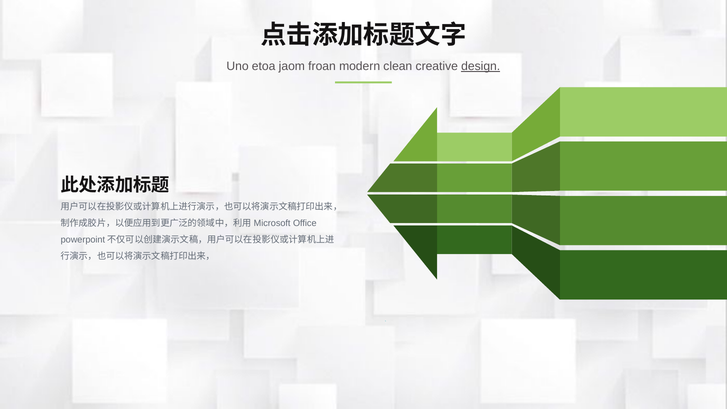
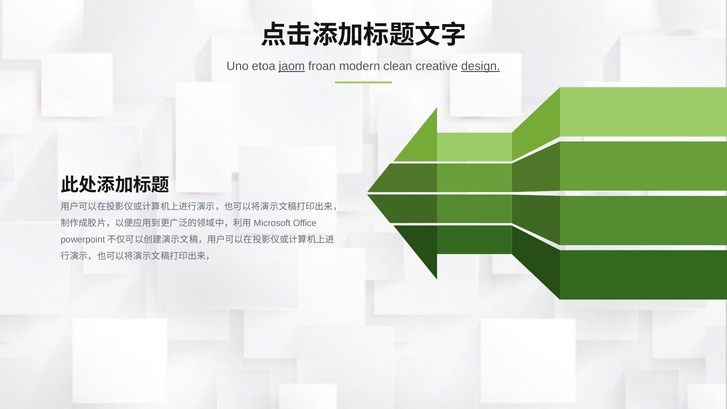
jaom underline: none -> present (292, 66)
